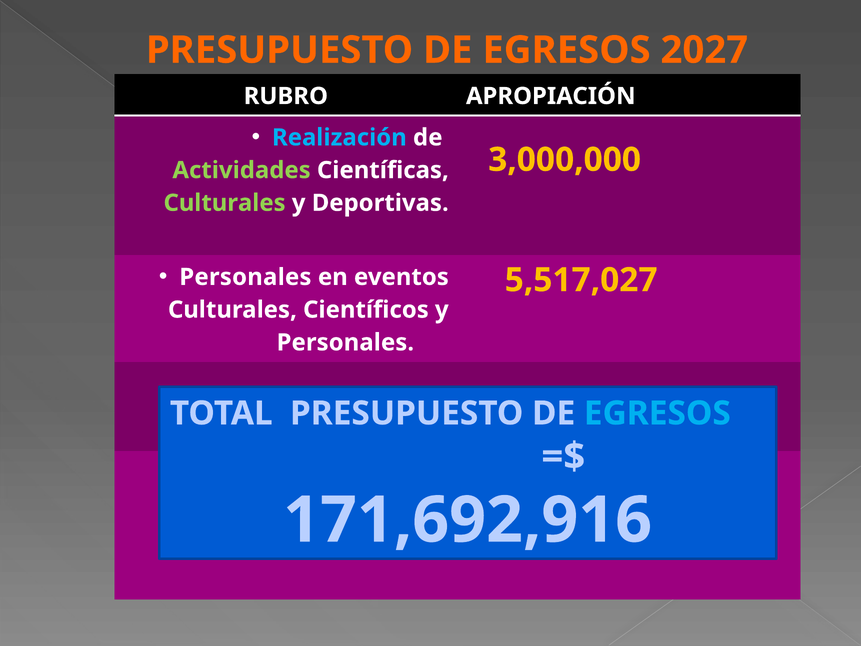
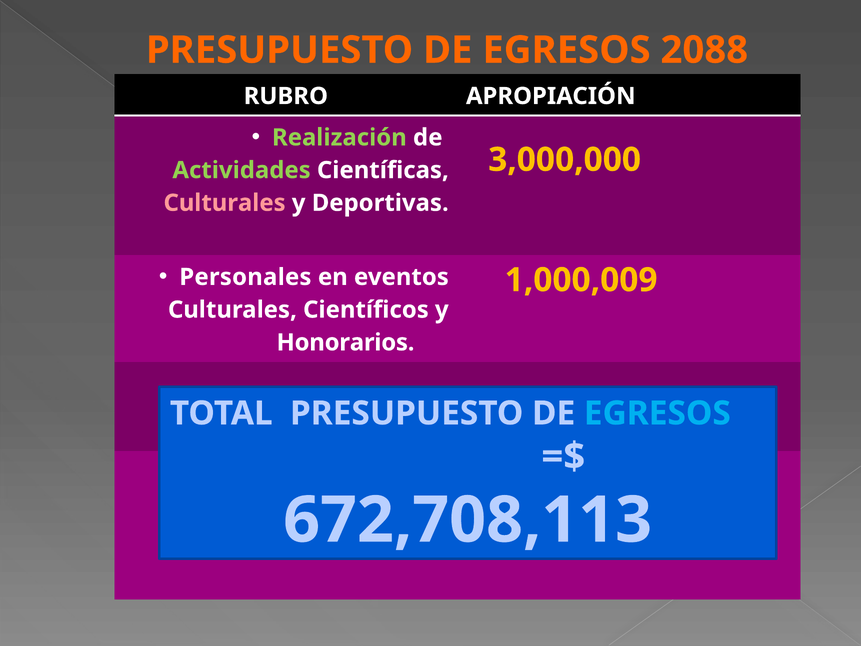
2027: 2027 -> 2088 (704, 50)
Realización colour: light blue -> light green (339, 137)
Culturales colour: light green -> pink (225, 203)
5,517,027: 5,517,027 -> 1,000,009 (581, 280)
Personales: Personales -> Honorarios (345, 342)
171,692,916: 171,692,916 -> 672,708,113 (468, 520)
